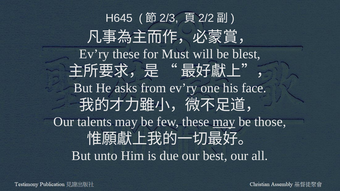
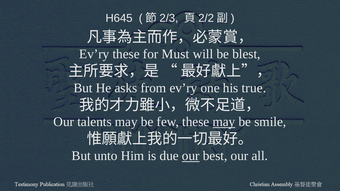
face: face -> true (254, 88)
those: those -> smile (270, 122)
our underline: none -> present (191, 156)
